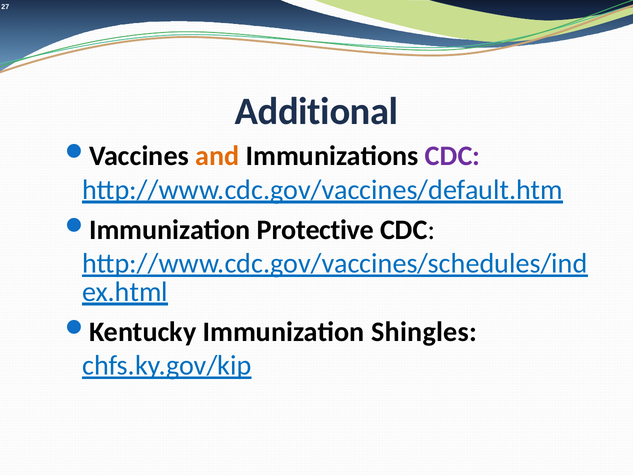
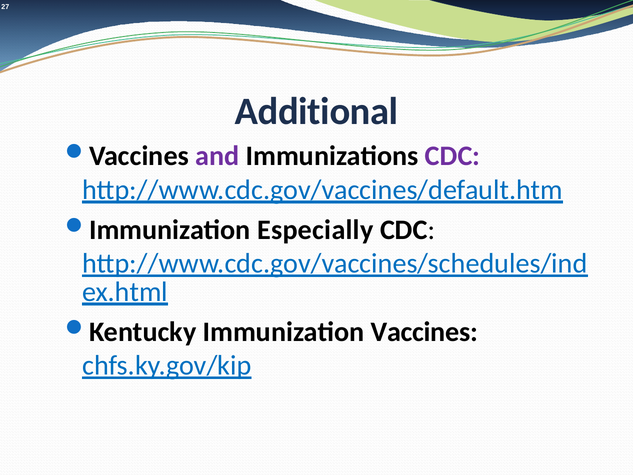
and colour: orange -> purple (217, 156)
Protective: Protective -> Especially (315, 230)
Shingles: Shingles -> Vaccines (424, 332)
